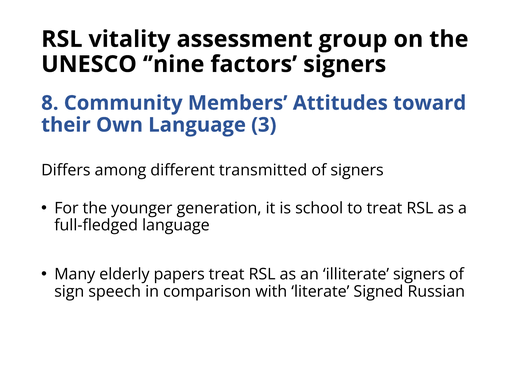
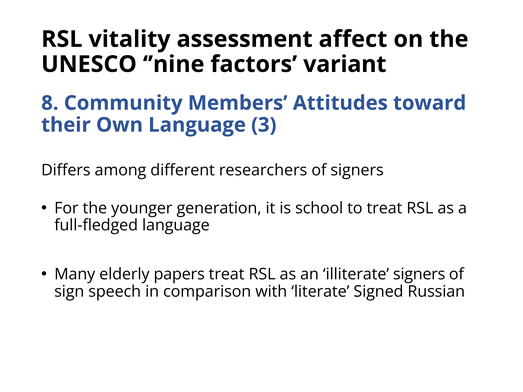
group: group -> affect (353, 39)
factors signers: signers -> variant (345, 64)
transmitted: transmitted -> researchers (263, 170)
